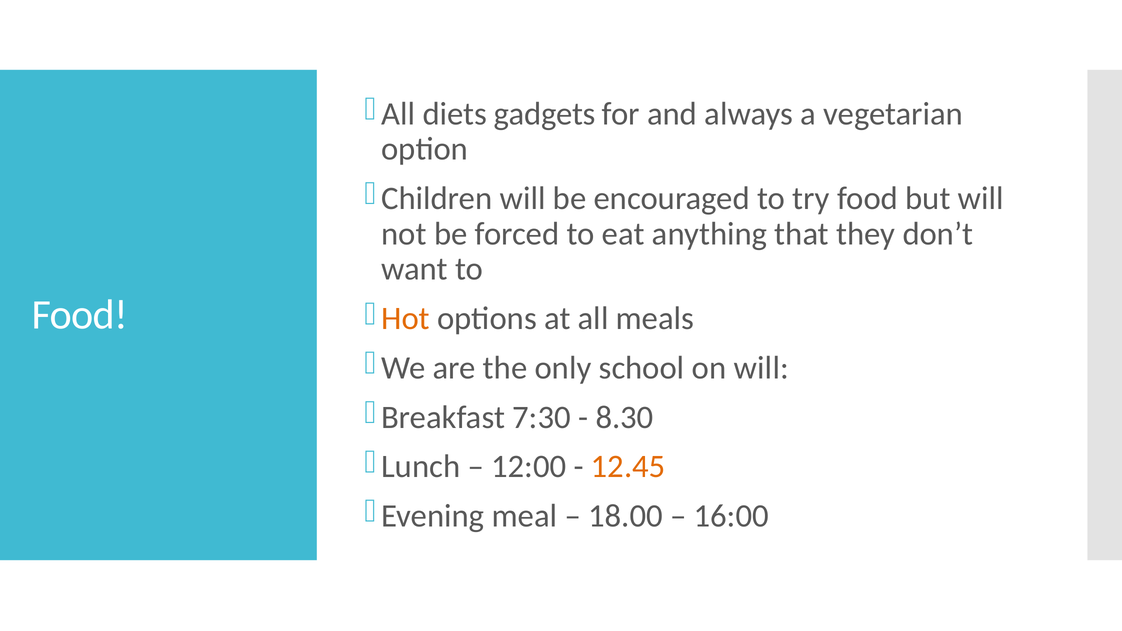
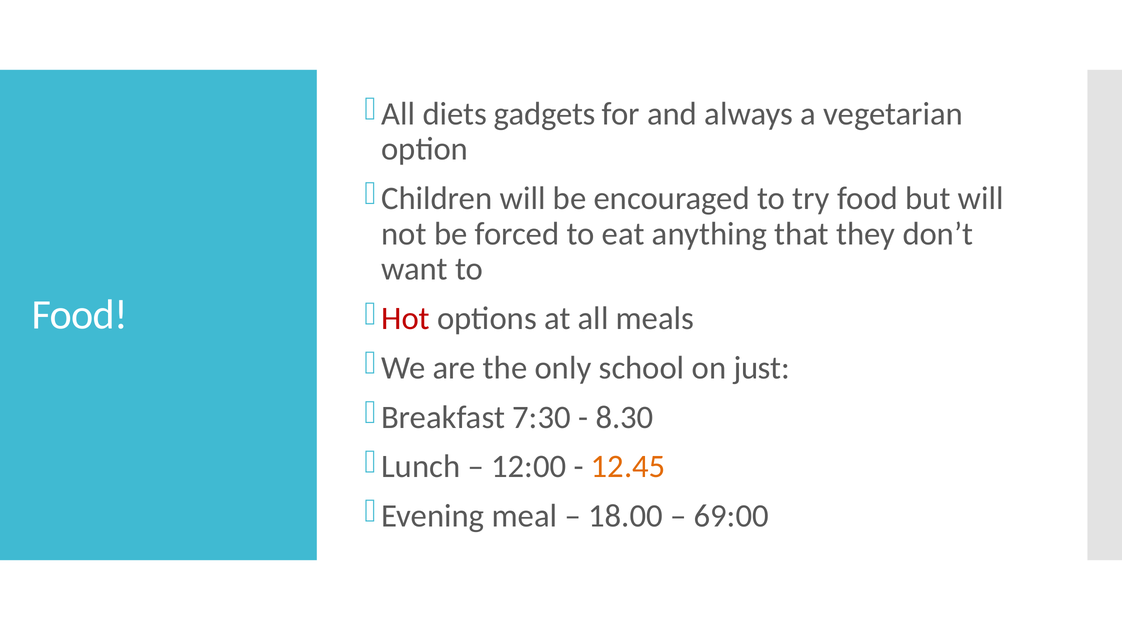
Hot colour: orange -> red (406, 319)
on will: will -> just (762, 368)
16:00: 16:00 -> 69:00 (731, 516)
